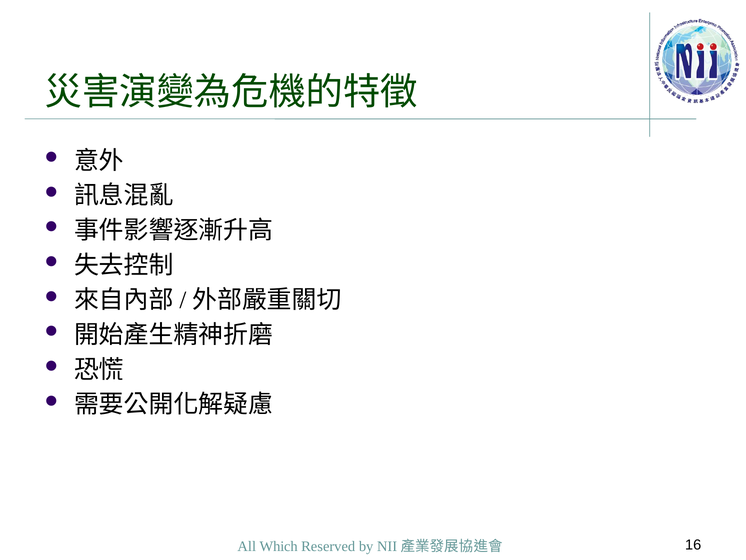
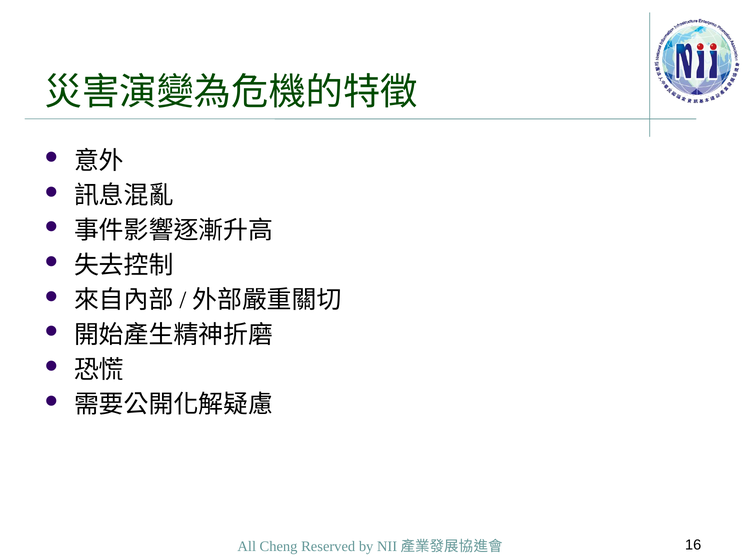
Which: Which -> Cheng (279, 546)
